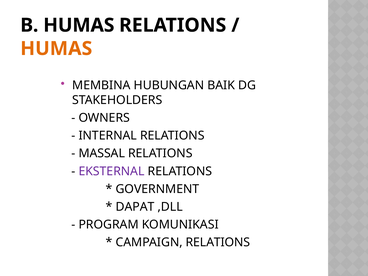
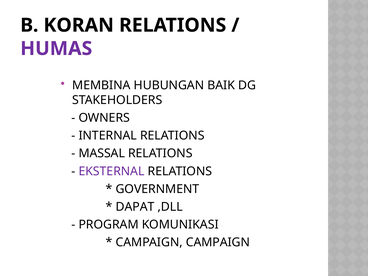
B HUMAS: HUMAS -> KORAN (79, 25)
HUMAS colour: orange -> purple (56, 49)
CAMPAIGN RELATIONS: RELATIONS -> CAMPAIGN (218, 242)
